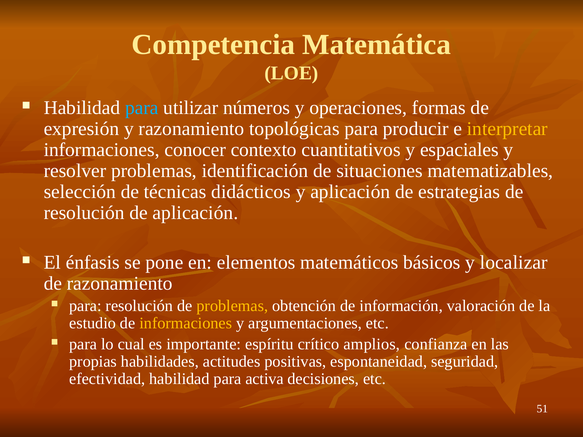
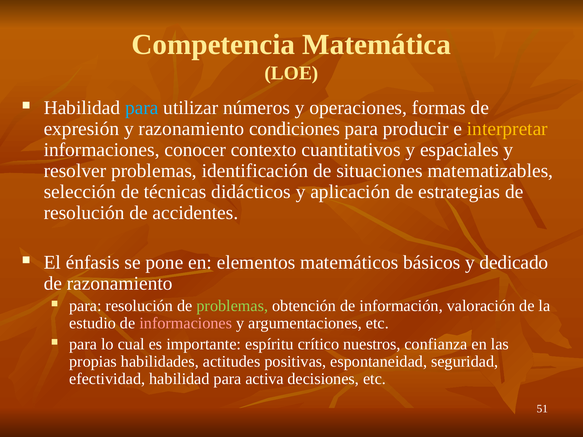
topológicas: topológicas -> condiciones (294, 129)
de aplicación: aplicación -> accidentes (195, 213)
localizar: localizar -> dedicado (514, 263)
problemas colour: yellow -> light green (232, 306)
informaciones colour: yellow -> pink (186, 323)
amplios: amplios -> nuestros (372, 344)
